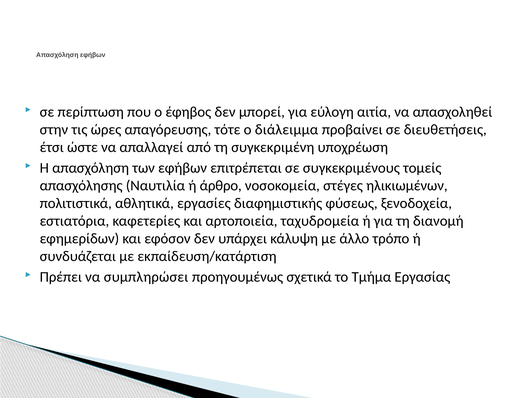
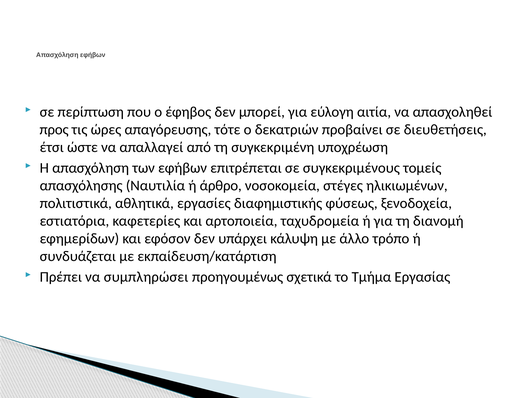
στην: στην -> προς (54, 129)
διάλειμμα: διάλειμμα -> δεκατριών (287, 129)
